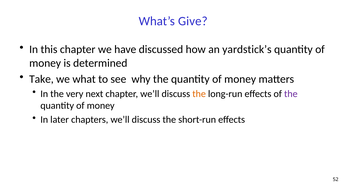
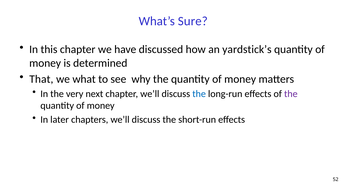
Give: Give -> Sure (193, 21)
Take: Take -> That (41, 79)
the colour: orange -> blue (199, 94)
